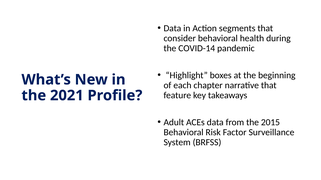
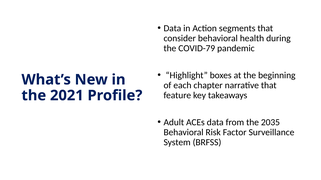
COVID-14: COVID-14 -> COVID-79 (197, 48)
2015: 2015 -> 2035 (270, 123)
